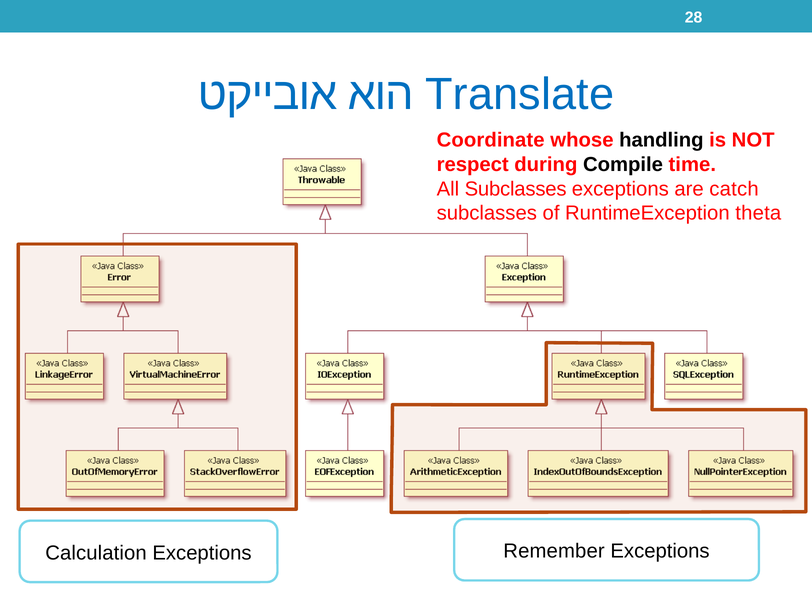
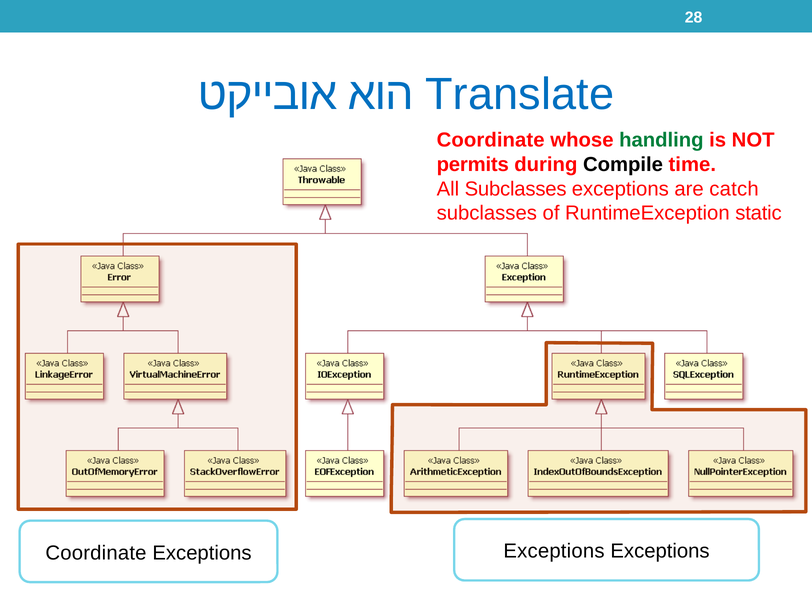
handling colour: black -> green (661, 140)
respect: respect -> permits (473, 164)
theta: theta -> static (759, 213)
Remember: Remember -> Exceptions (554, 551)
Calculation: Calculation -> Coordinate (96, 553)
